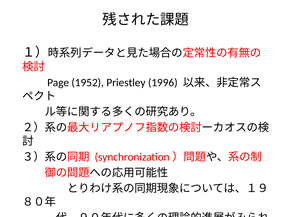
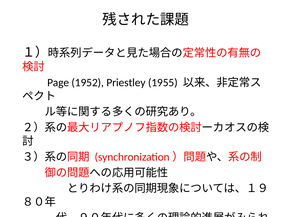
1996: 1996 -> 1955 (163, 83)
